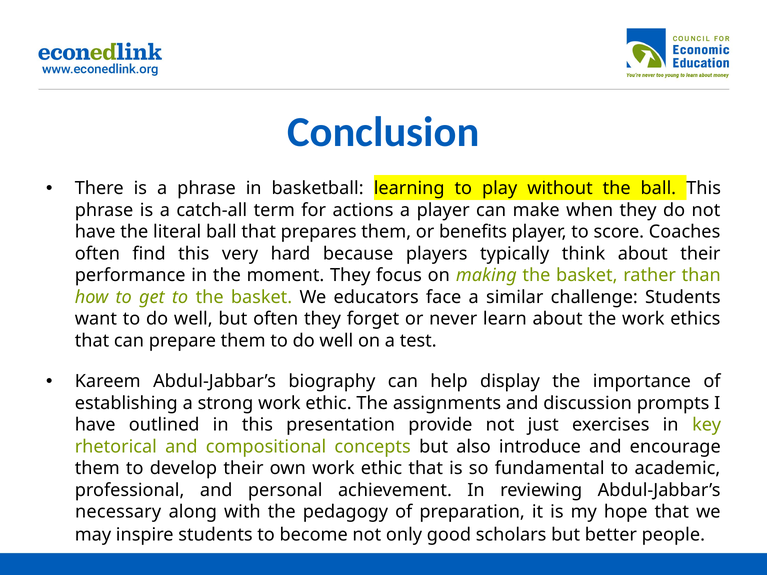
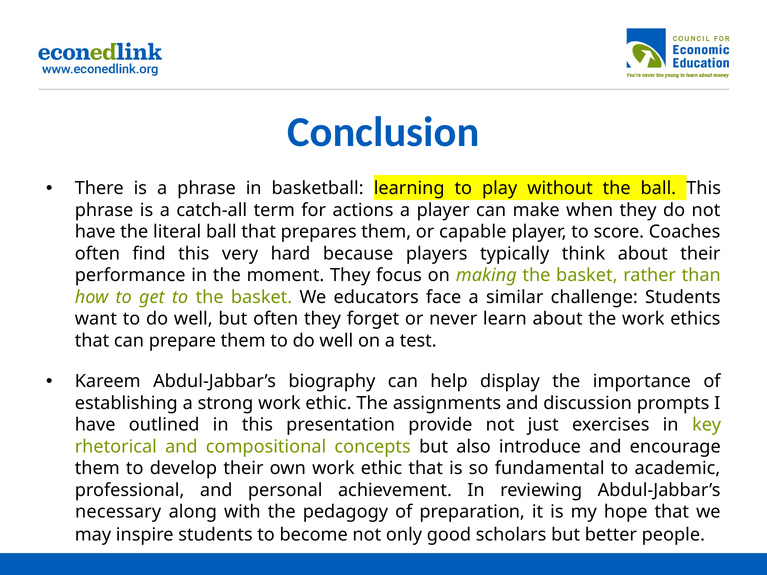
benefits: benefits -> capable (473, 232)
